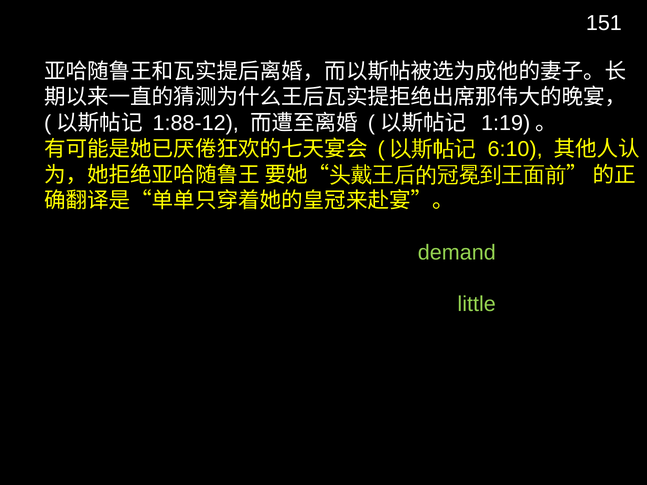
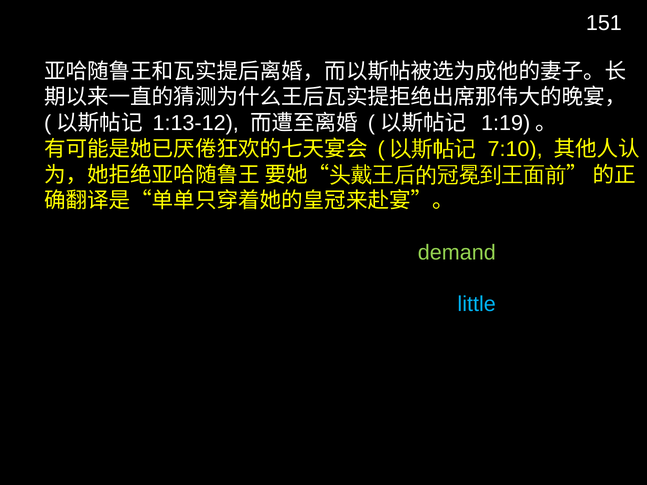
1:88-12: 1:88-12 -> 1:13-12 (196, 123)
6:10: 6:10 -> 7:10 (515, 149)
little colour: light green -> light blue (477, 304)
